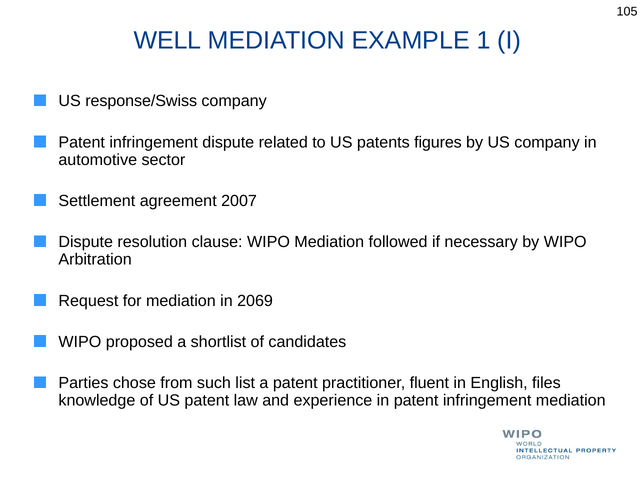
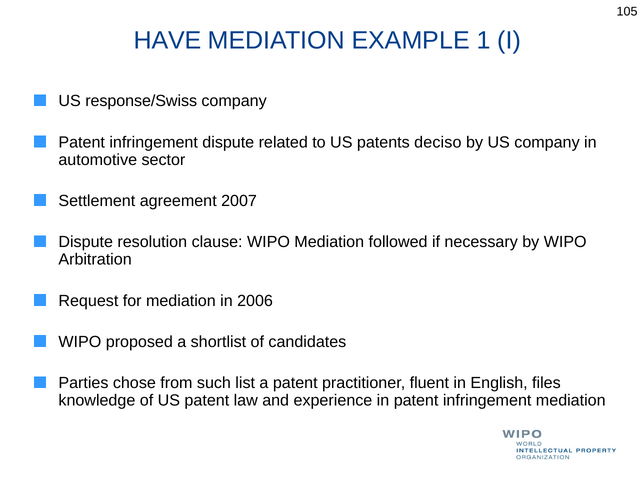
WELL: WELL -> HAVE (168, 40)
figures: figures -> deciso (438, 142)
2069: 2069 -> 2006 (255, 301)
